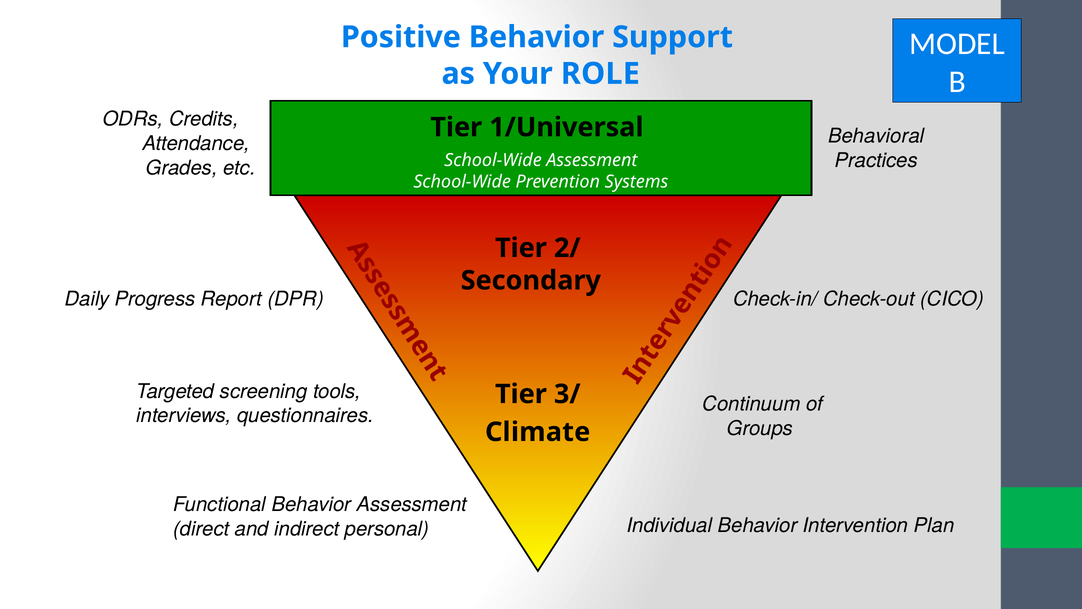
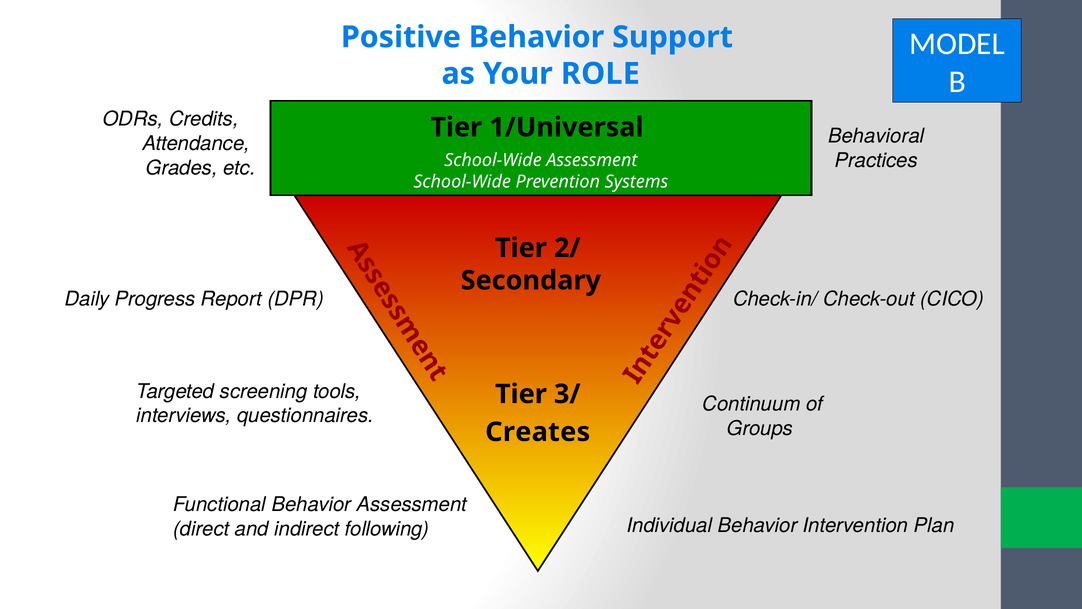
Climate: Climate -> Creates (538, 432)
personal: personal -> following (387, 529)
